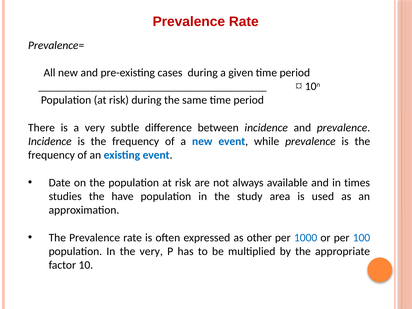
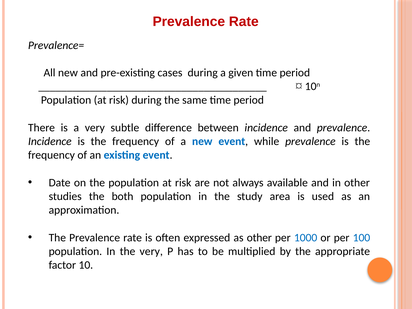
in times: times -> other (357, 183)
have: have -> both (123, 196)
